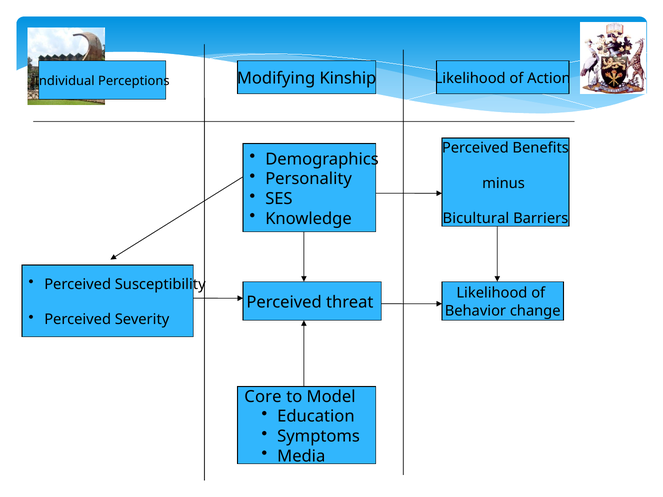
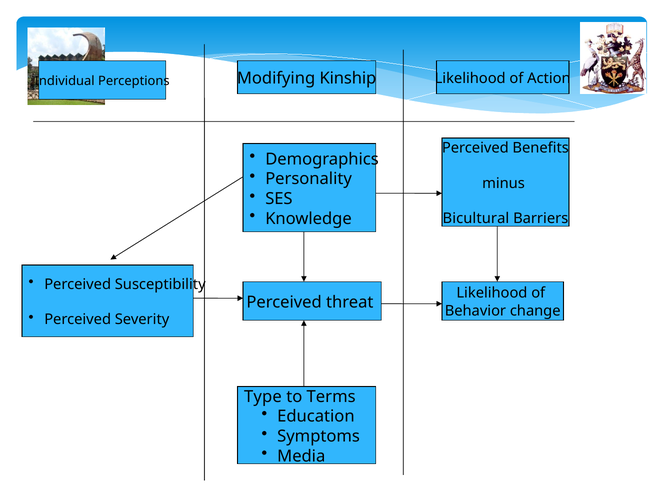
Core: Core -> Type (263, 397)
Model: Model -> Terms (331, 397)
